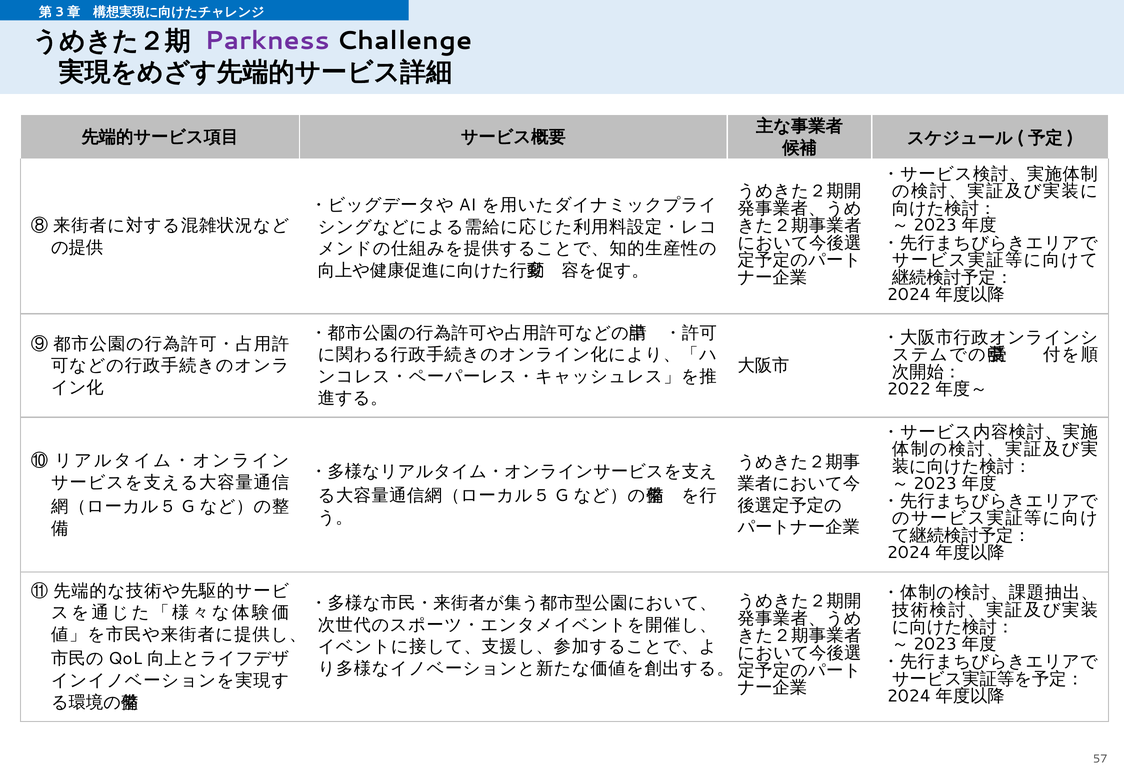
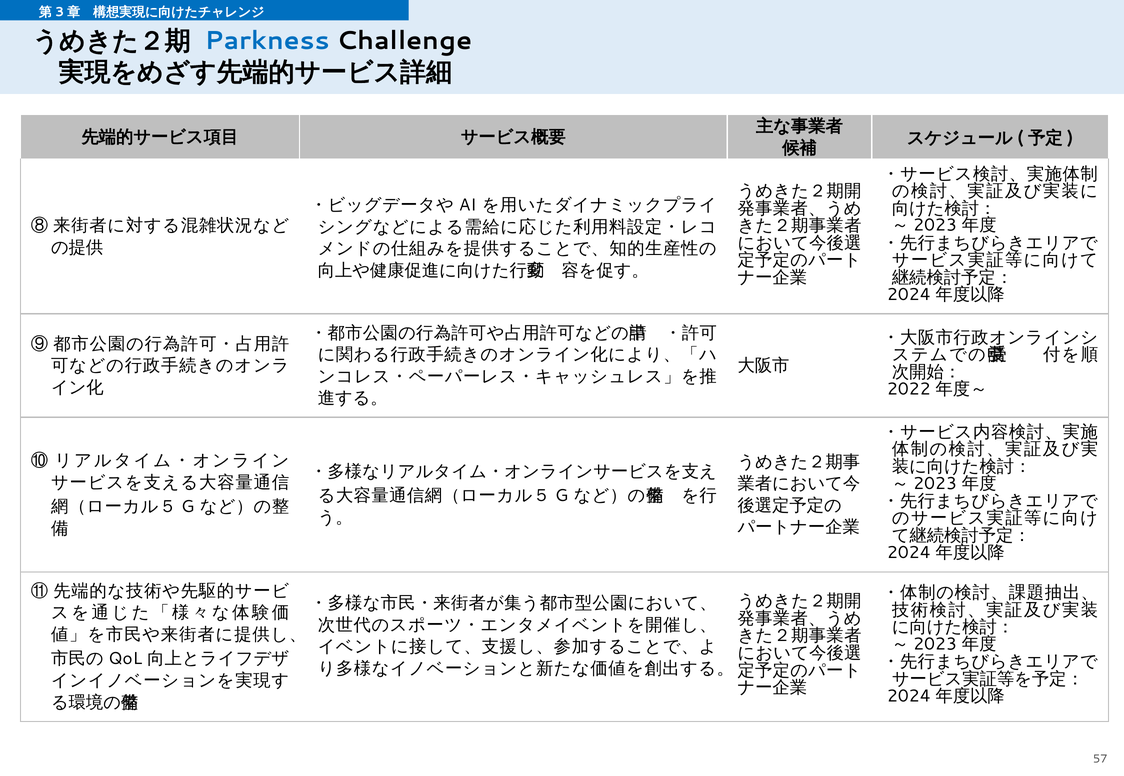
Parkness colour: purple -> blue (267, 41)
